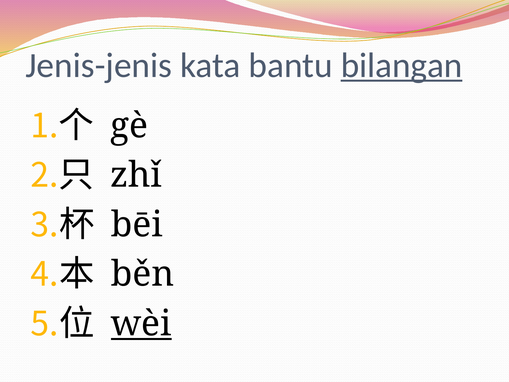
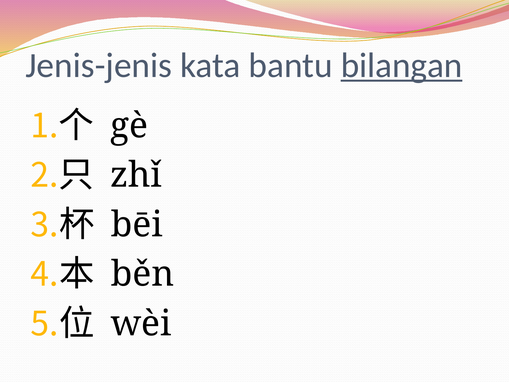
wèi underline: present -> none (141, 324)
